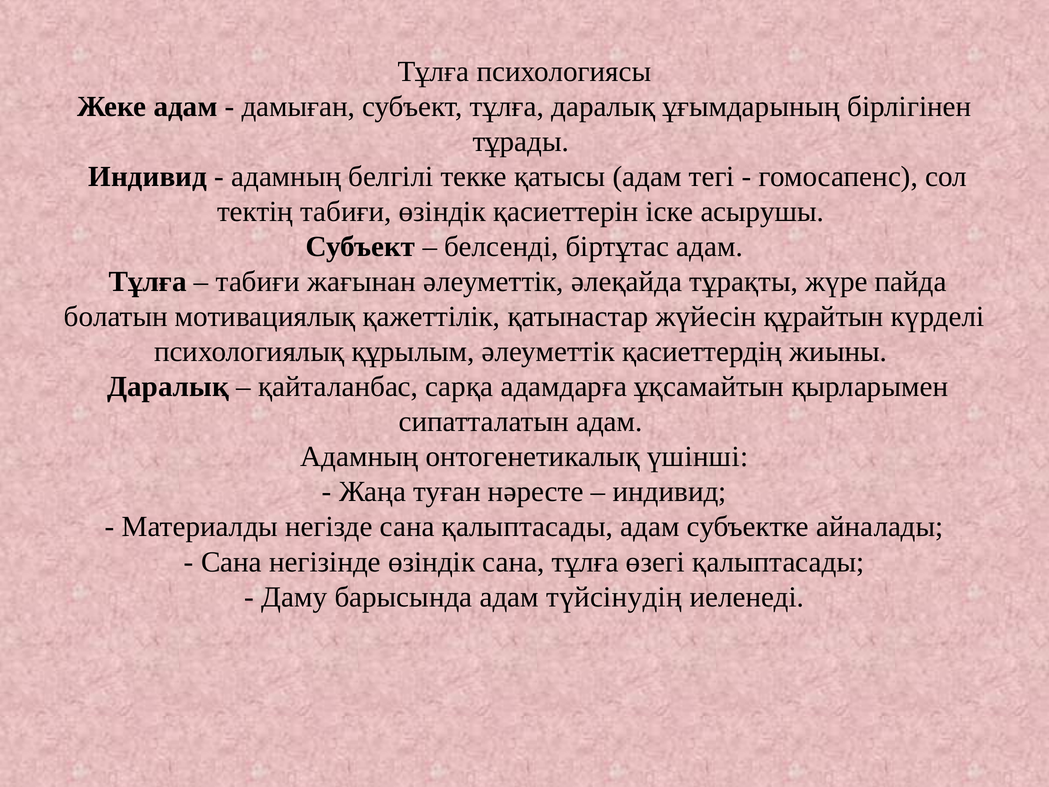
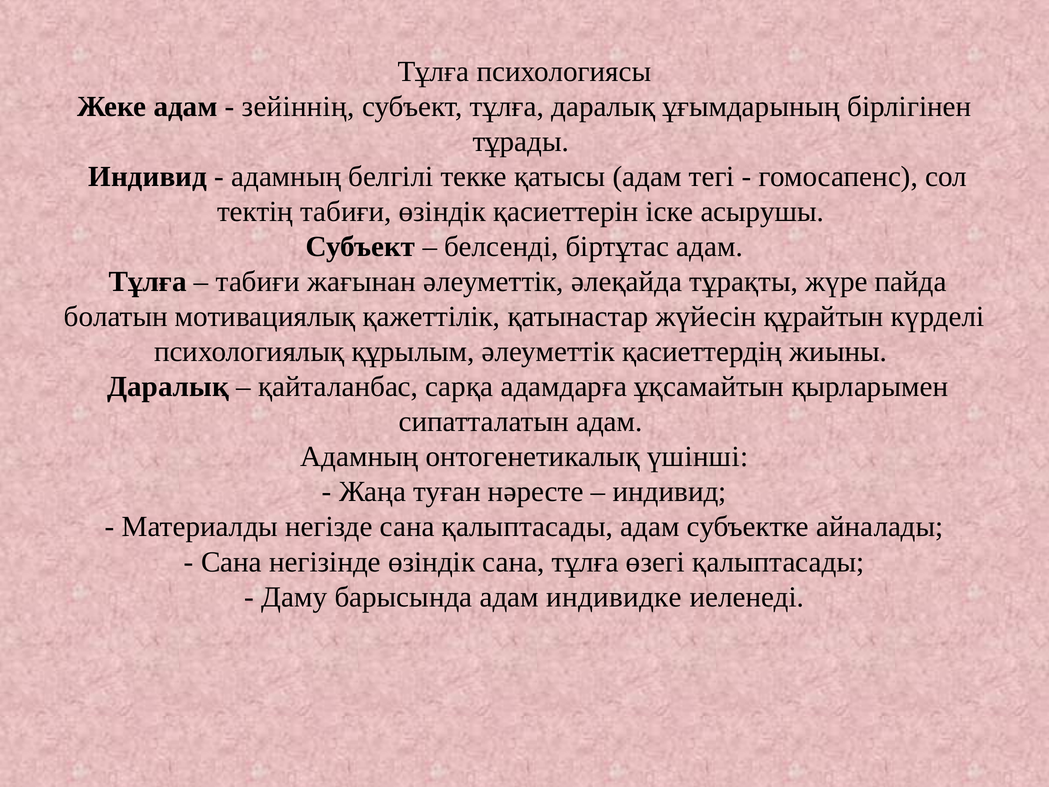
дамыған: дамыған -> зейіннің (298, 106)
түйсінудің: түйсінудің -> индивидке (614, 597)
